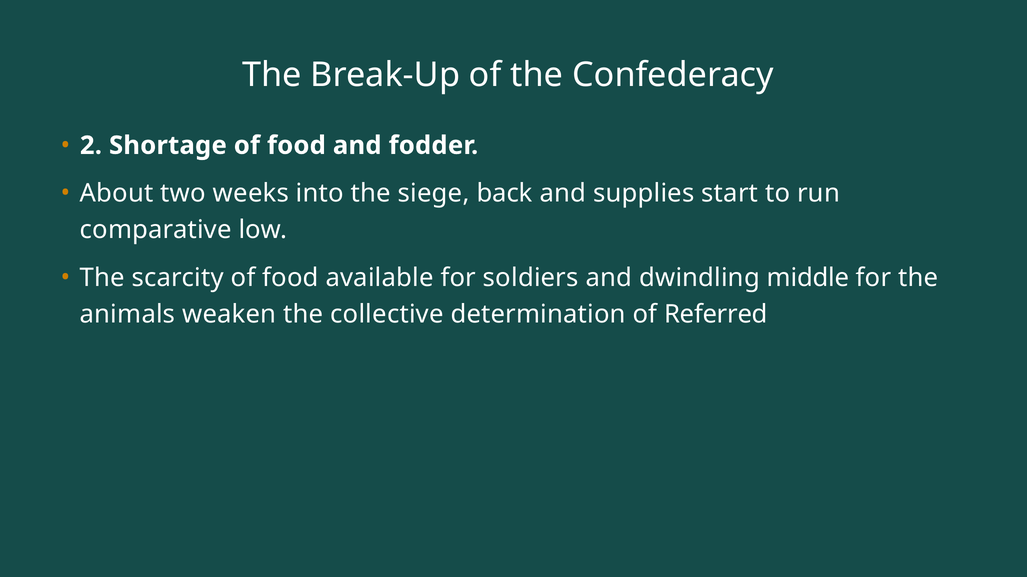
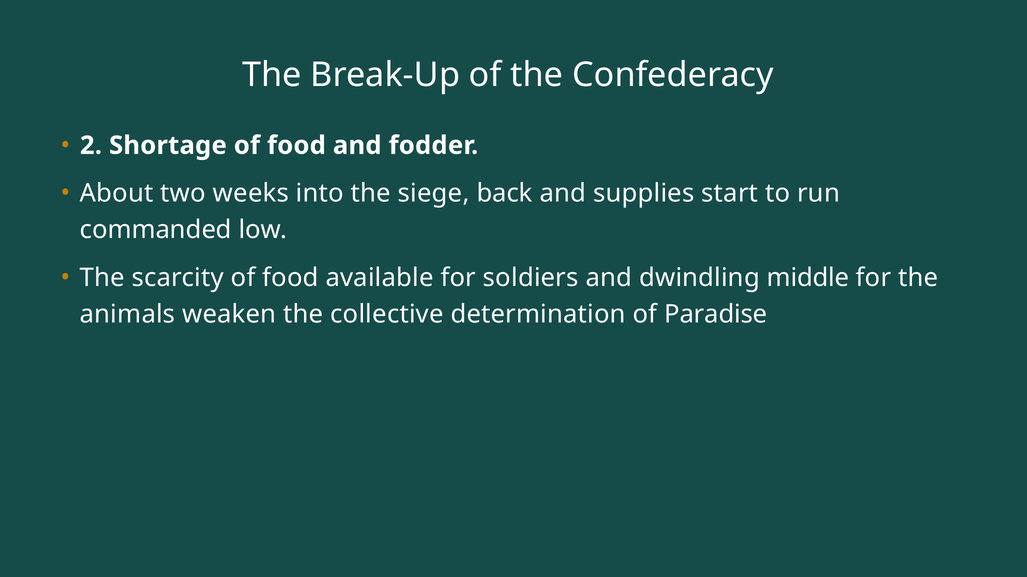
comparative: comparative -> commanded (156, 230)
Referred: Referred -> Paradise (716, 315)
